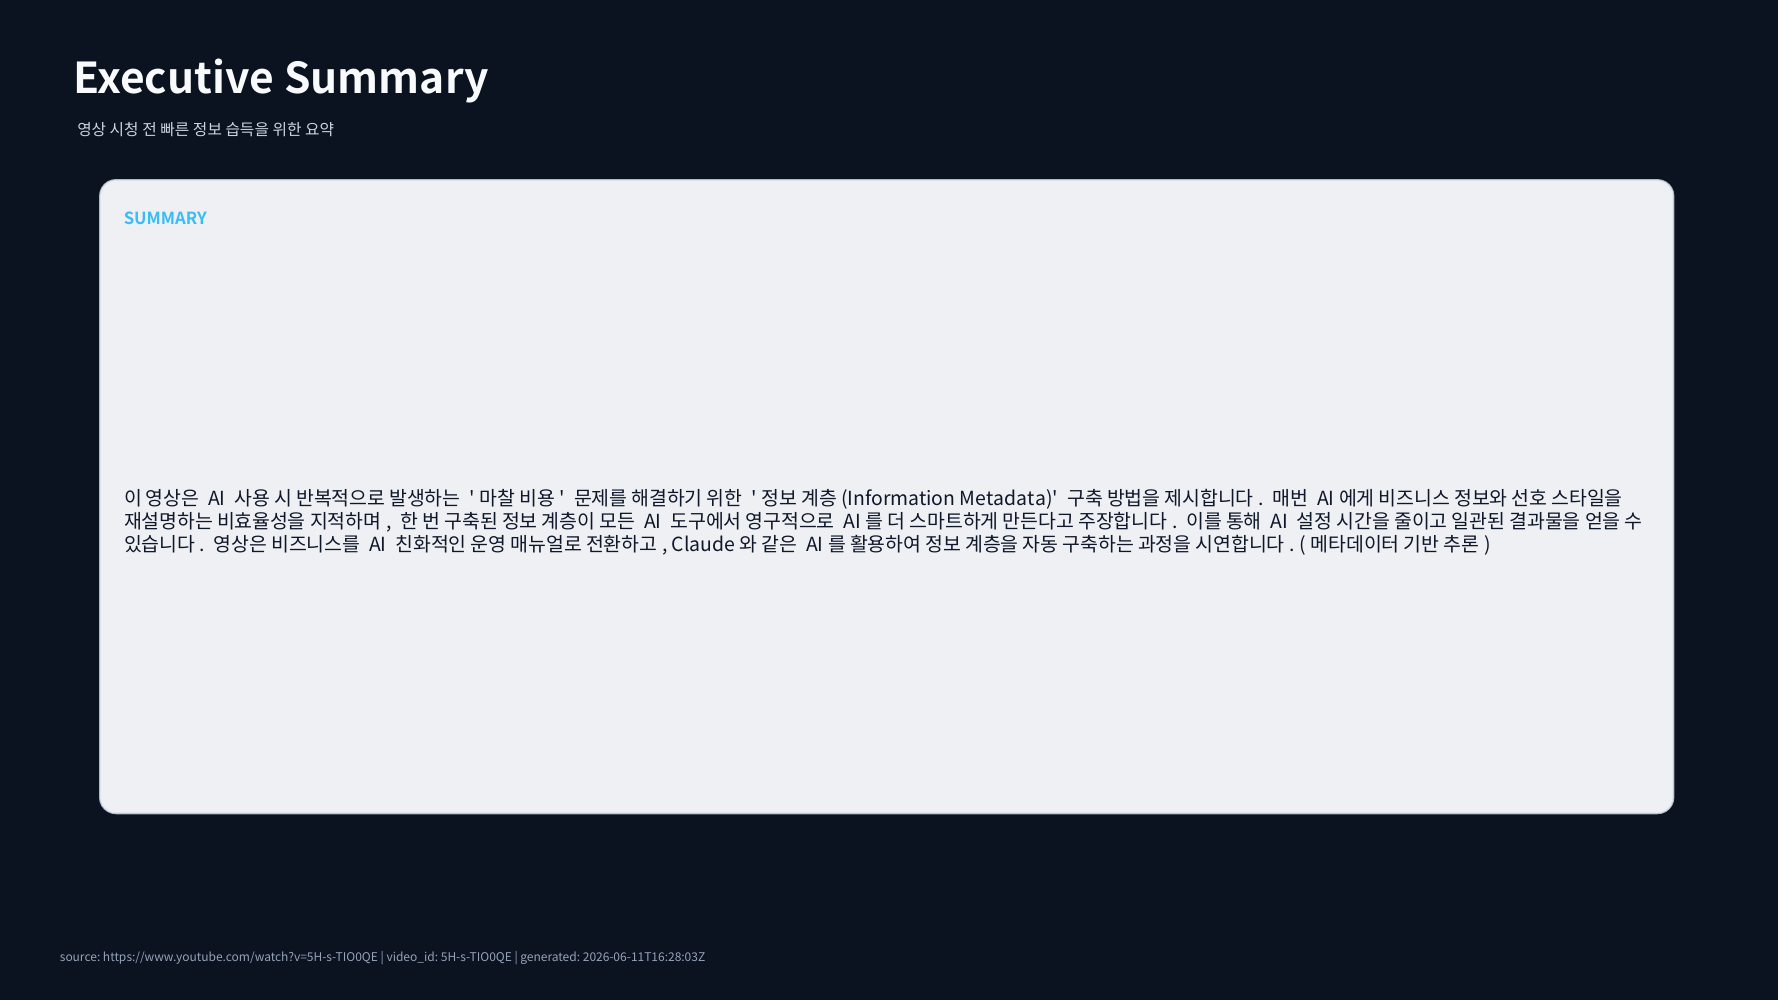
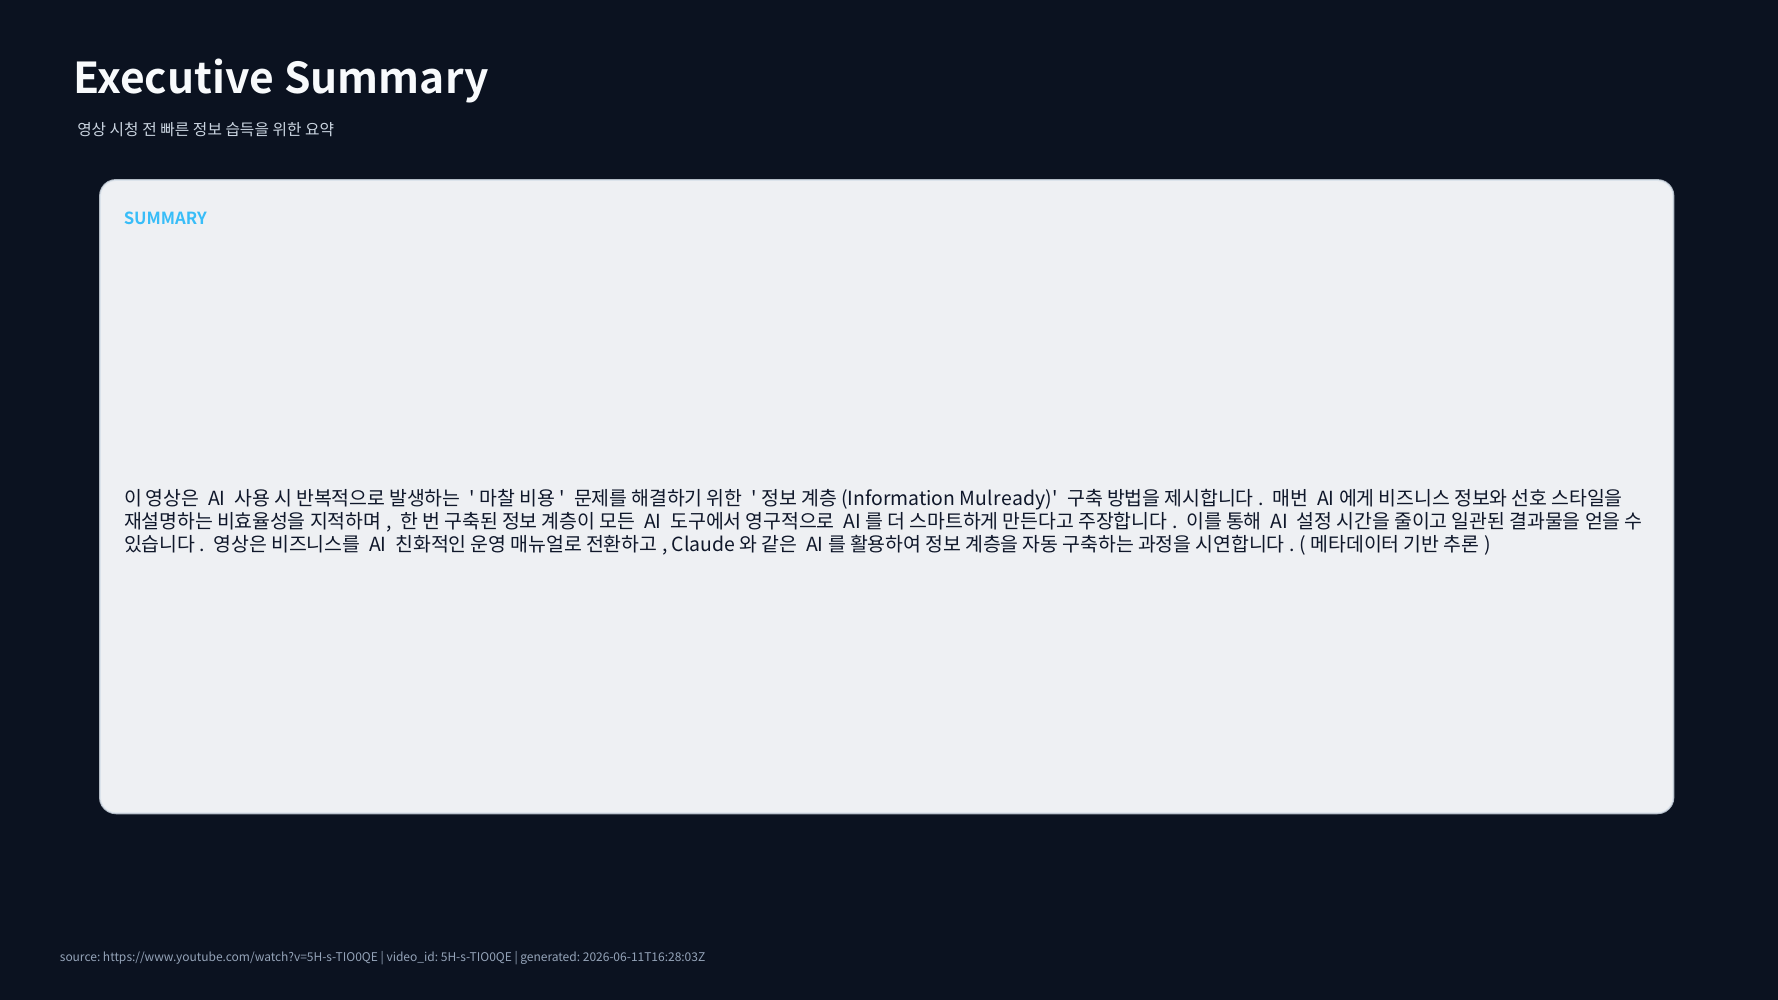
Metadata: Metadata -> Mulready (1009, 499)
